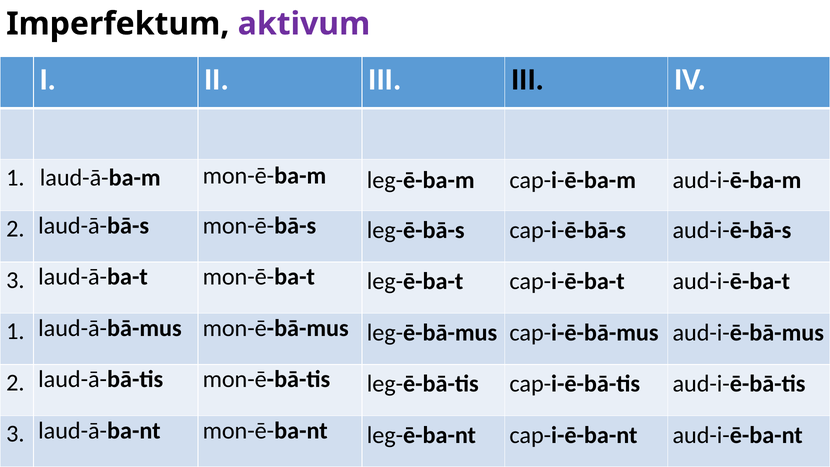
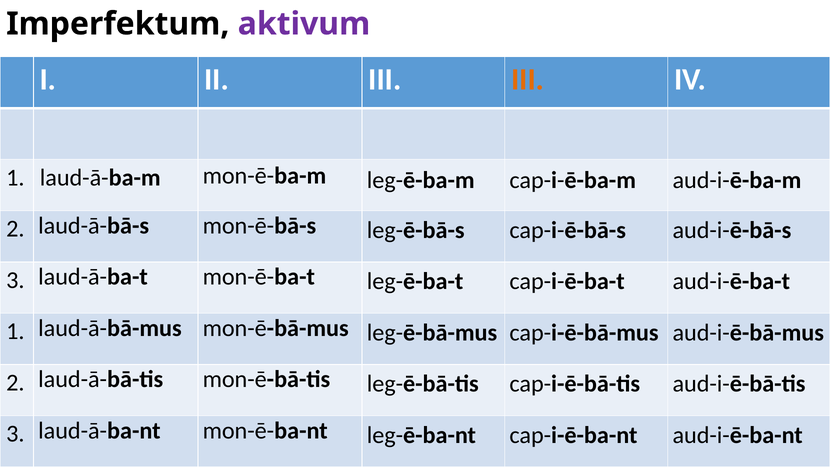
III colour: black -> orange (528, 79)
